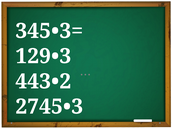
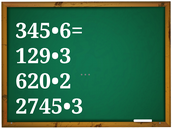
345•3=: 345•3= -> 345•6= (49, 31)
443•2: 443•2 -> 620•2 (43, 81)
